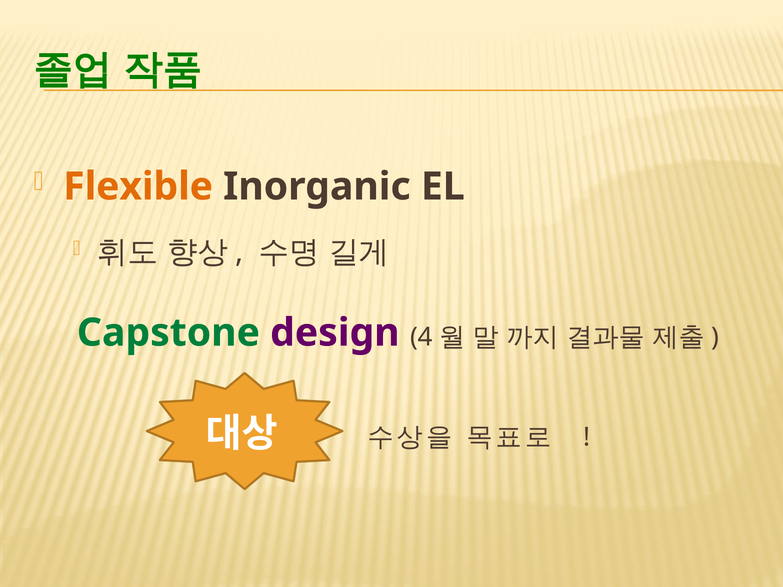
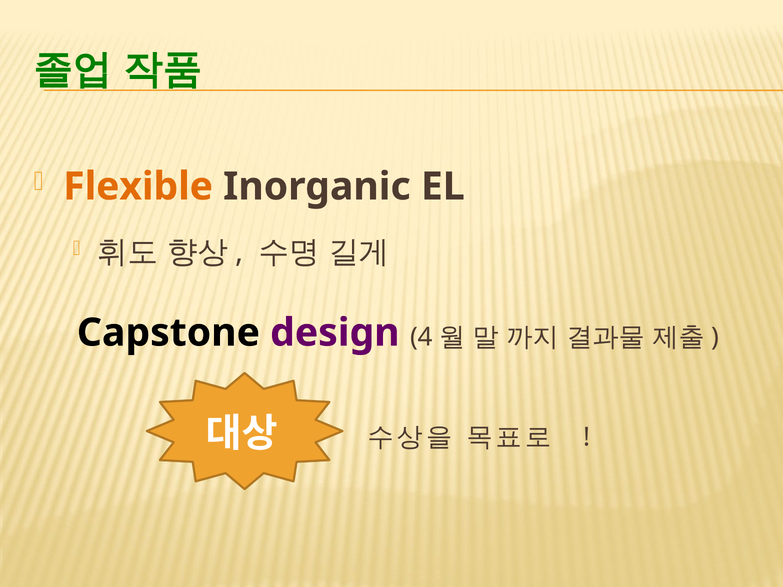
Capstone colour: green -> black (168, 333)
